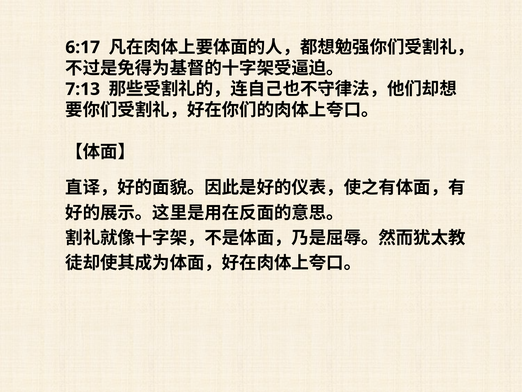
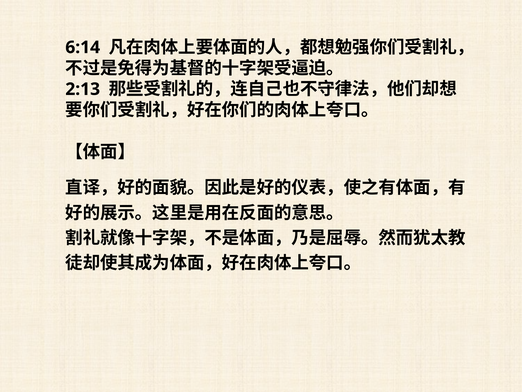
6:17: 6:17 -> 6:14 (83, 47)
7:13: 7:13 -> 2:13 (83, 89)
